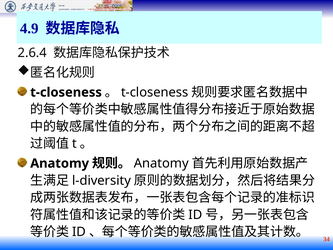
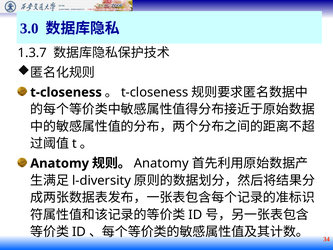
4.9: 4.9 -> 3.0 (29, 28)
2.6.4: 2.6.4 -> 1.3.7 (32, 53)
